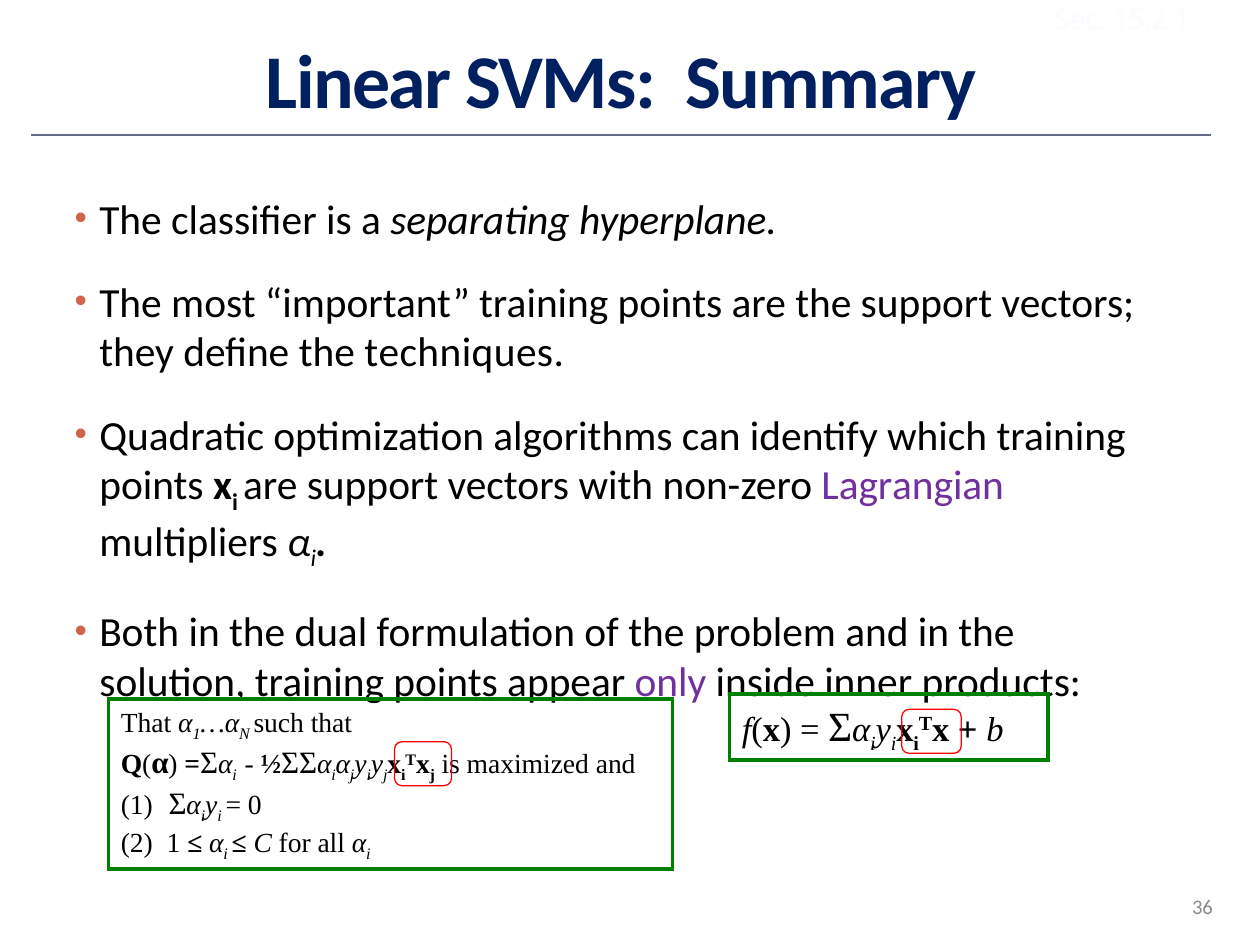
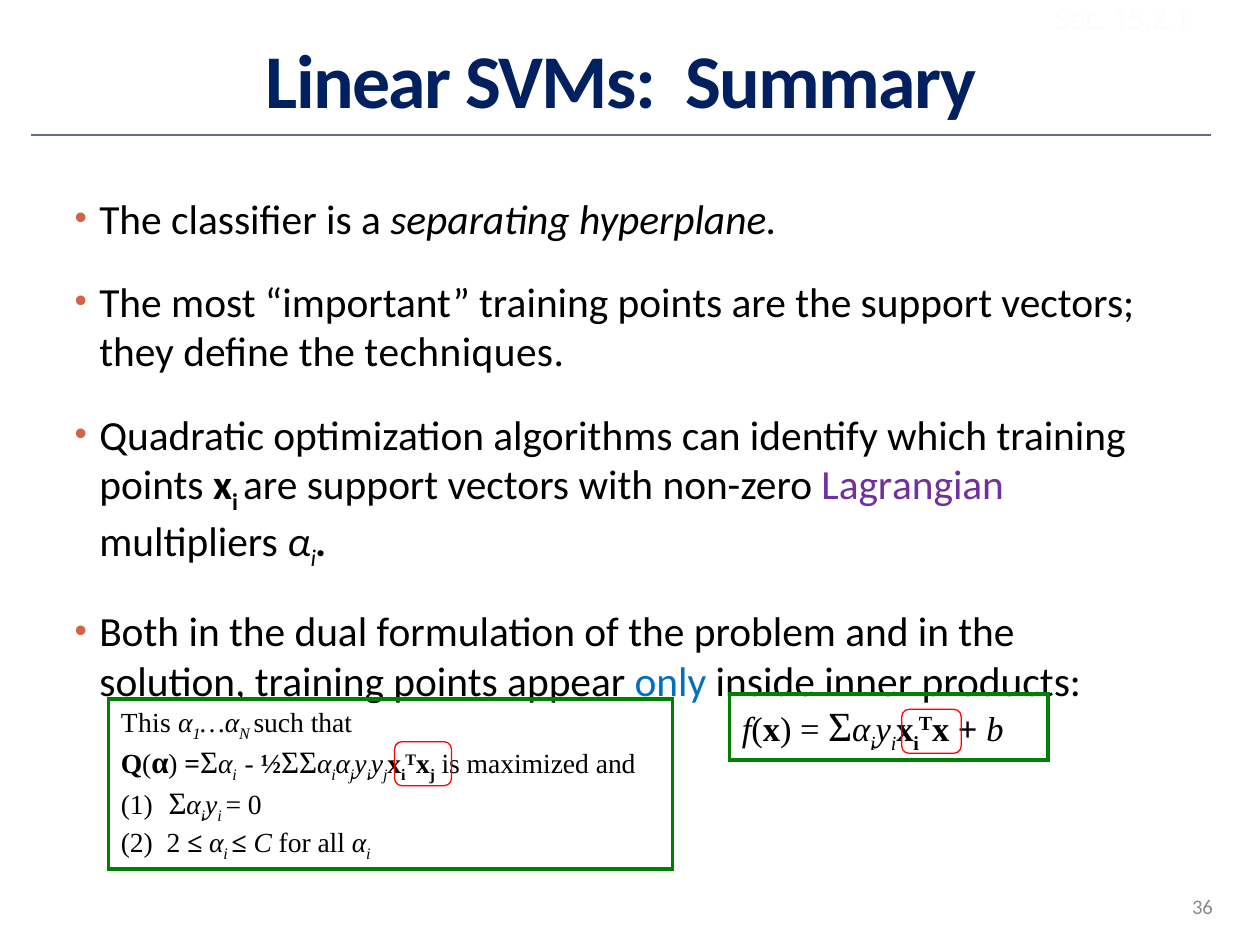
only colour: purple -> blue (671, 682)
That: That -> This (146, 723)
2 1: 1 -> 2 (173, 843)
